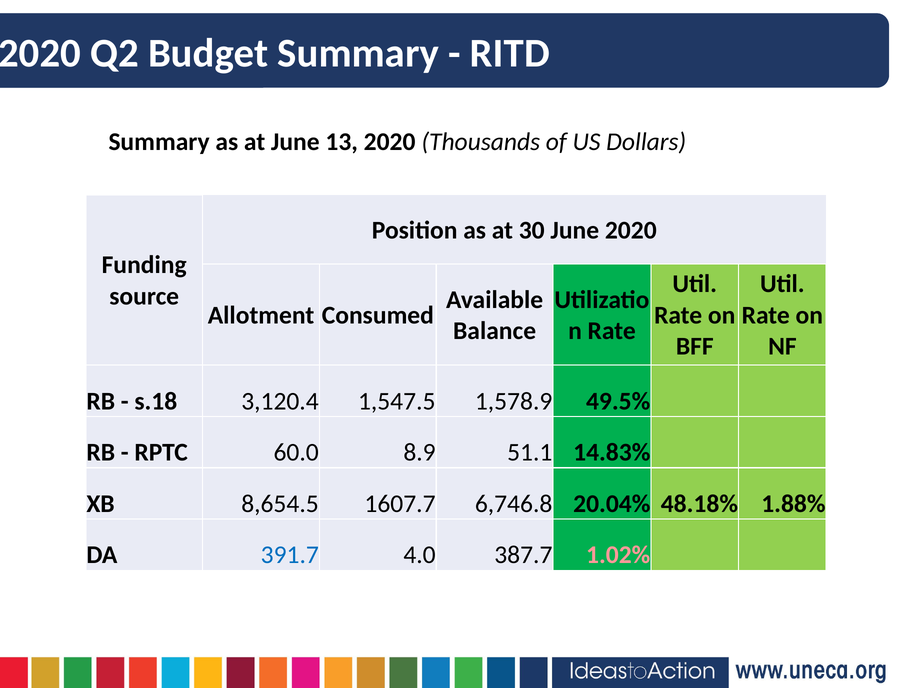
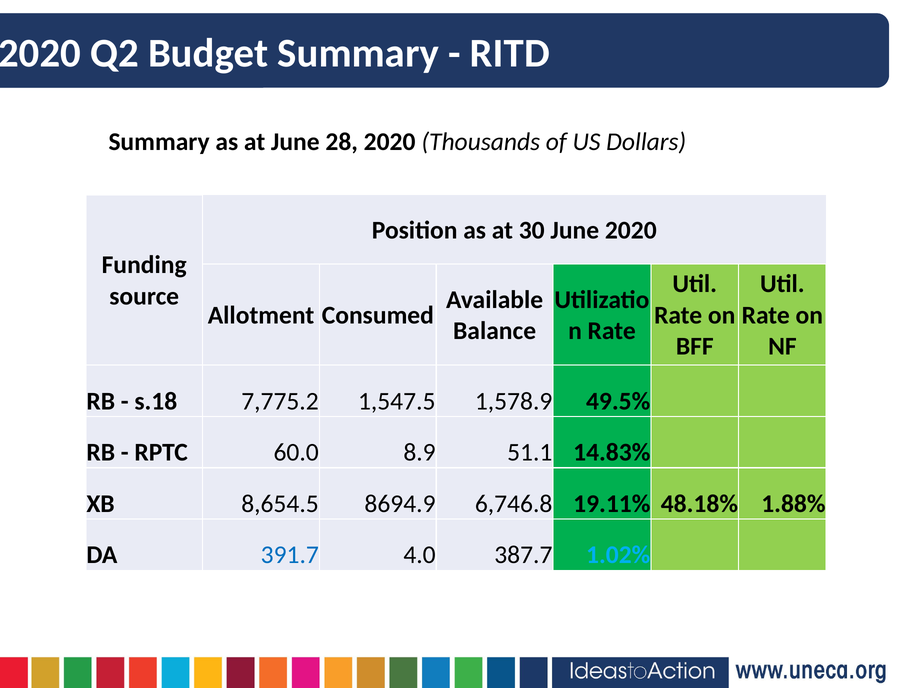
13: 13 -> 28 (342, 142)
3,120.4: 3,120.4 -> 7,775.2 (280, 401)
1607.7: 1607.7 -> 8694.9 (400, 504)
20.04%: 20.04% -> 19.11% (612, 504)
1.02% colour: pink -> light blue (618, 555)
